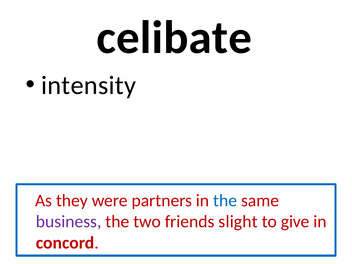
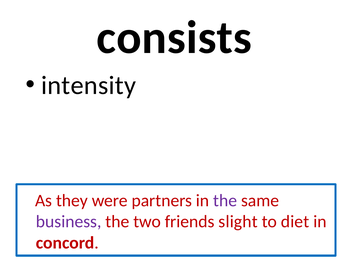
celibate: celibate -> consists (174, 38)
the colour: blue -> purple (225, 201)
give: give -> diet (295, 222)
